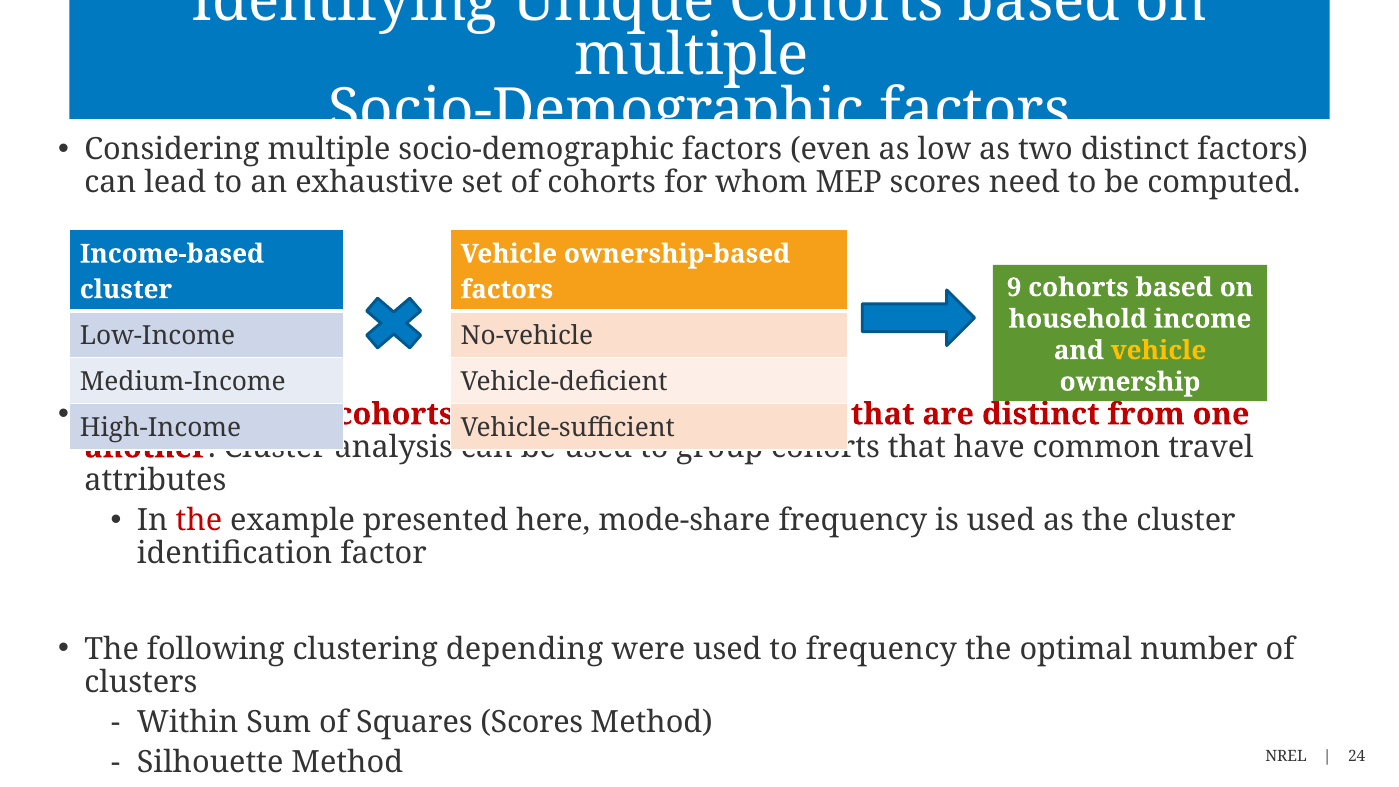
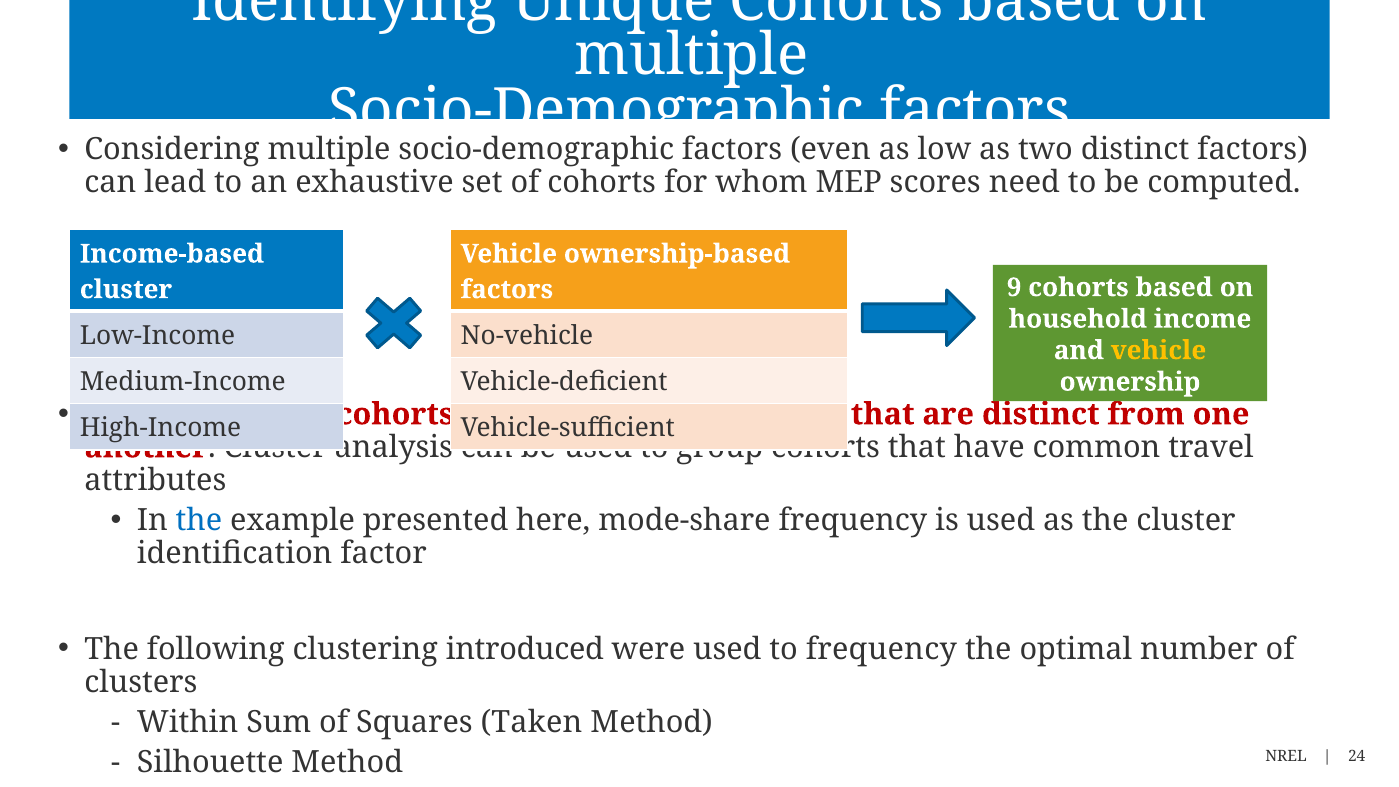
the colour: red -> blue (199, 521)
depending: depending -> introduced (525, 649)
Squares Scores: Scores -> Taken (532, 722)
